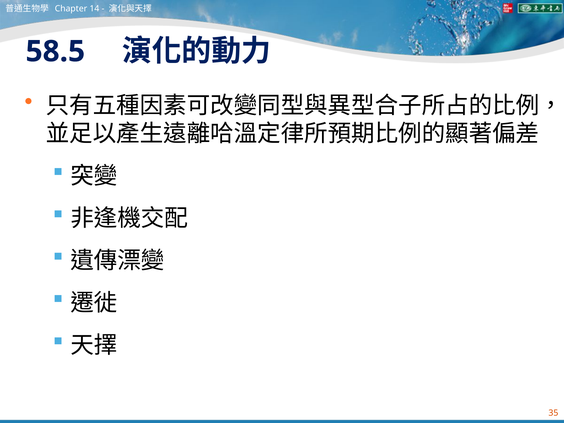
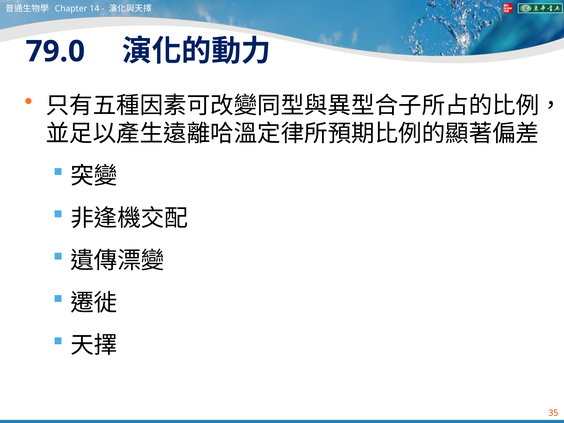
58.5: 58.5 -> 79.0 (55, 51)
